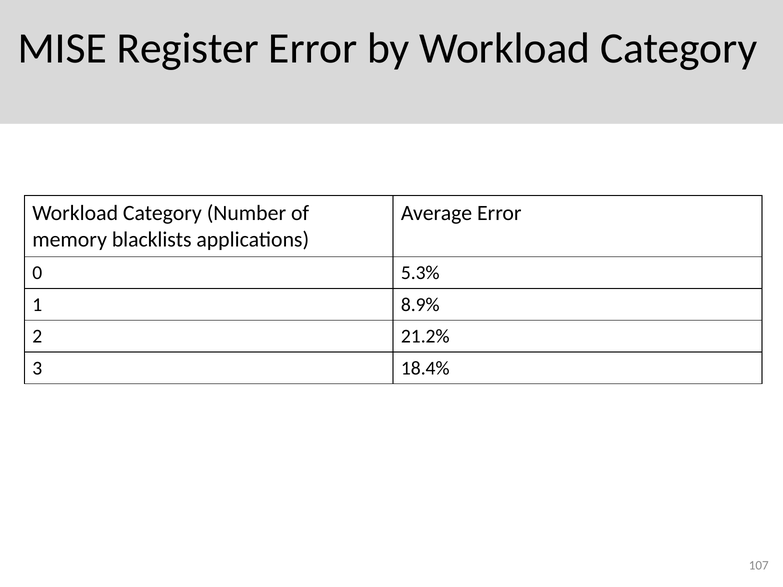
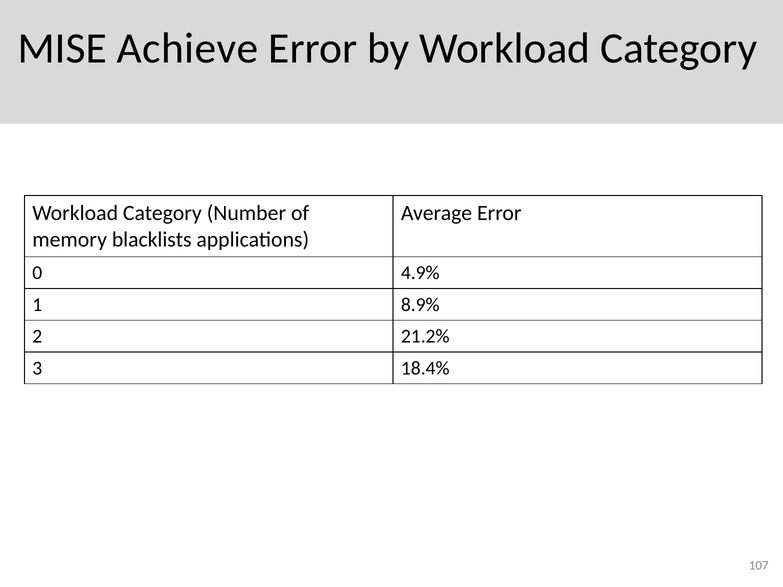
Register: Register -> Achieve (188, 48)
5.3%: 5.3% -> 4.9% (420, 273)
